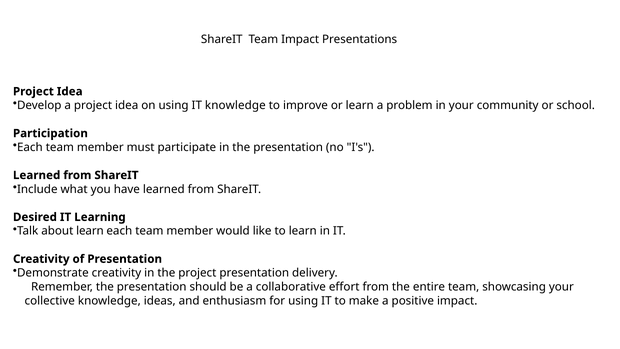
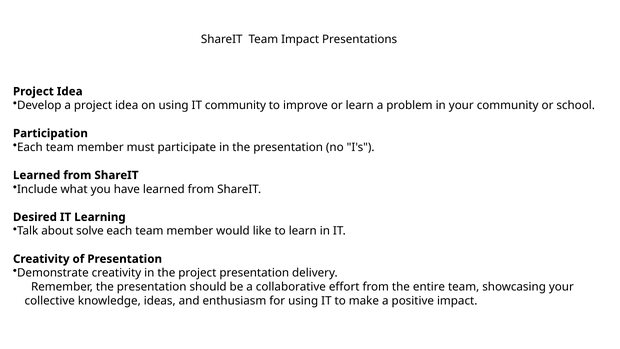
IT knowledge: knowledge -> community (235, 105)
about learn: learn -> solve (90, 231)
